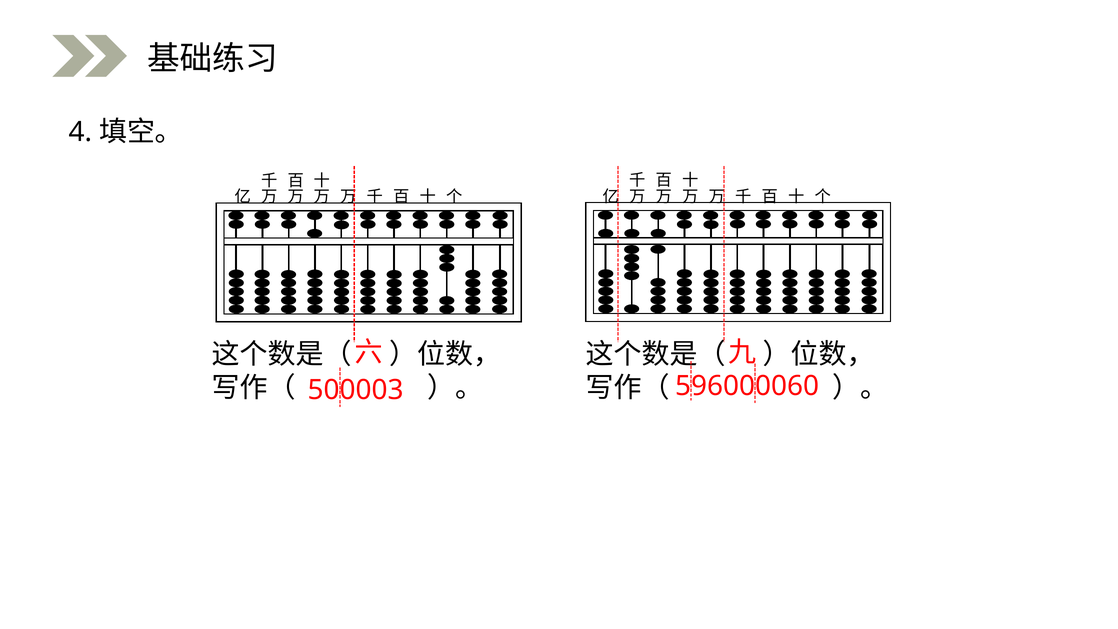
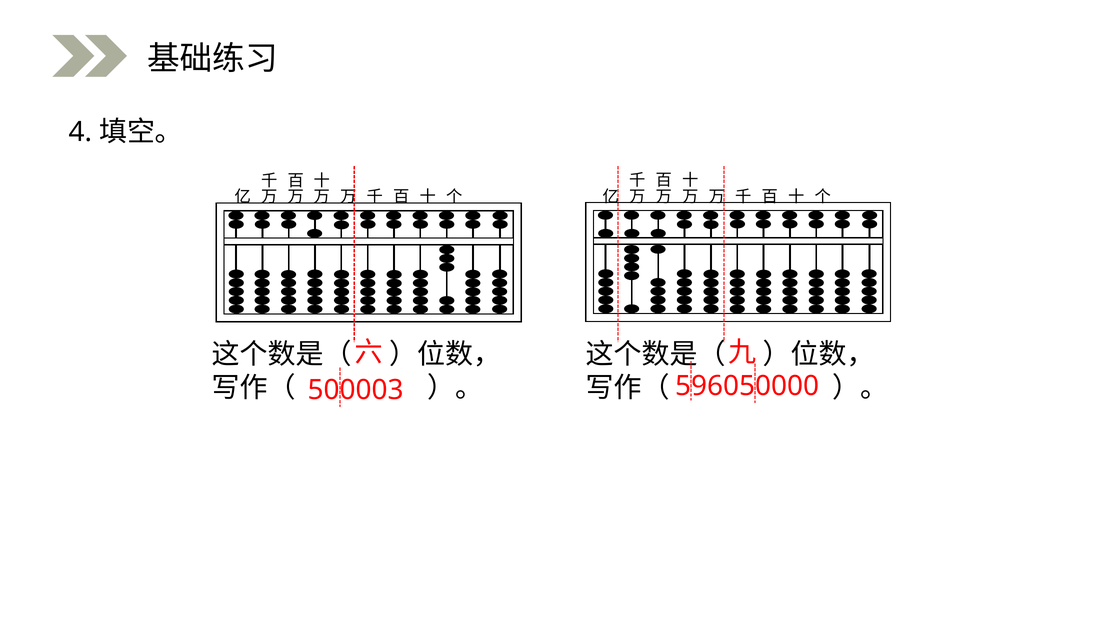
596000060: 596000060 -> 596050000 (747, 386)
